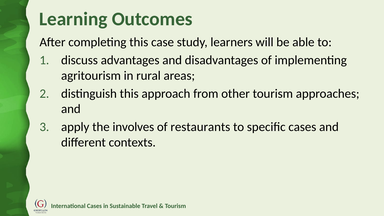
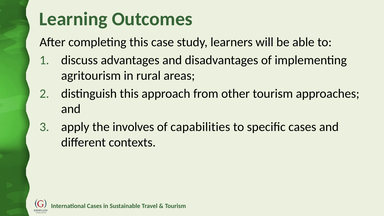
restaurants: restaurants -> capabilities (200, 127)
